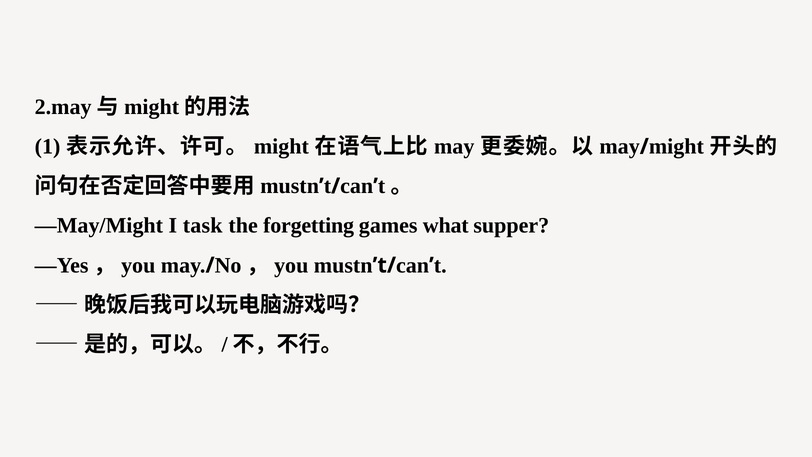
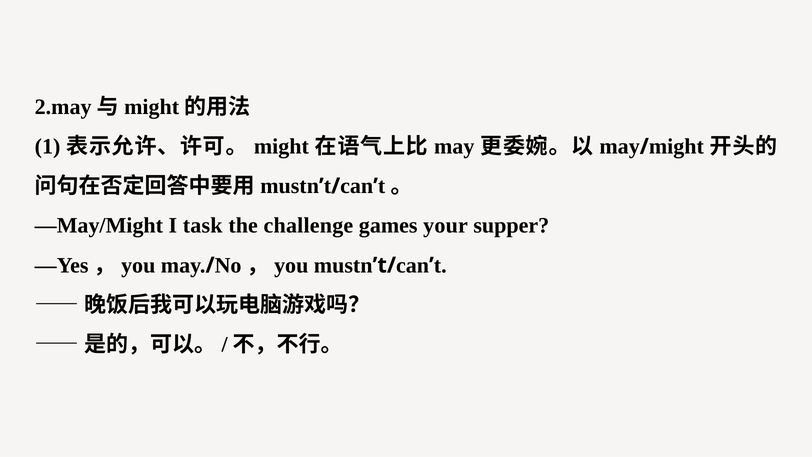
forgetting: forgetting -> challenge (308, 226)
what: what -> your (446, 226)
